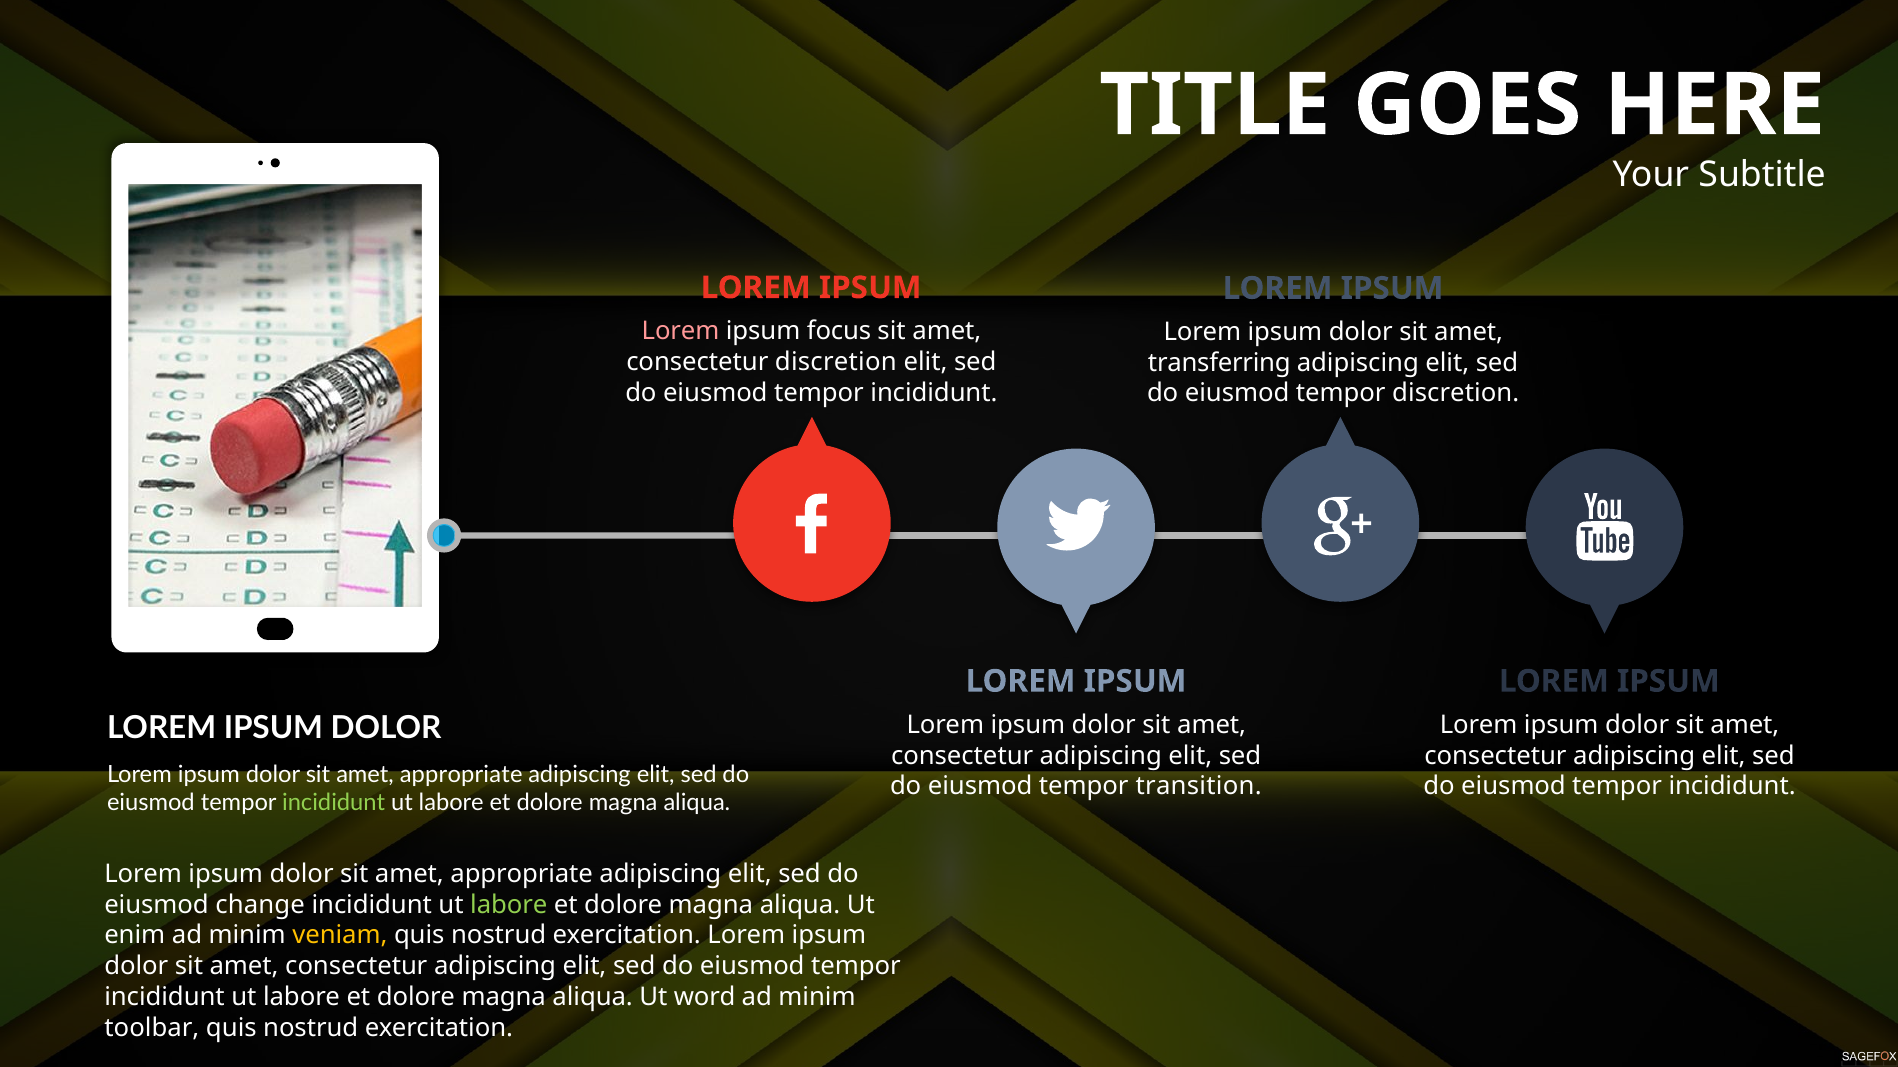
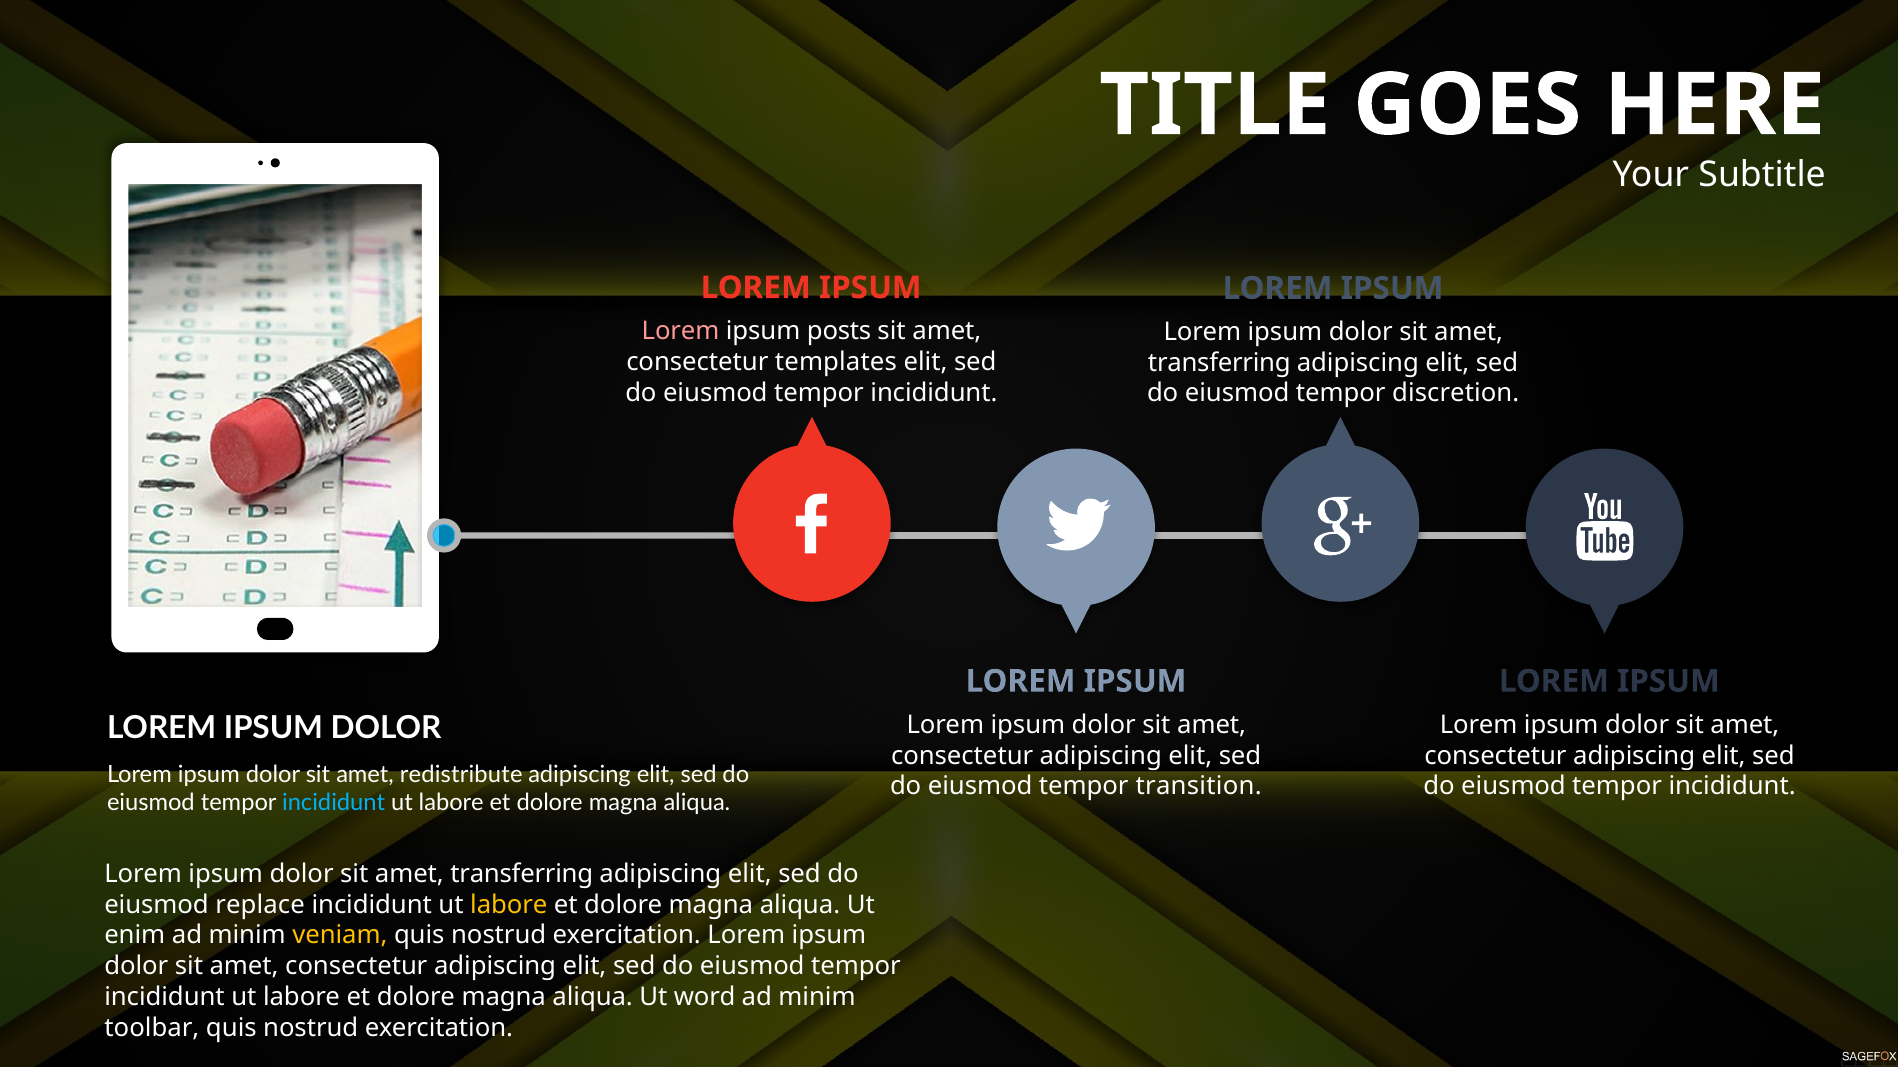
focus: focus -> posts (839, 331)
consectetur discretion: discretion -> templates (836, 362)
appropriate: appropriate -> redistribute (461, 775)
incididunt colour: light green -> light blue (334, 804)
appropriate: appropriate -> transferring (522, 874)
change: change -> replace (260, 905)
labore colour: light green -> yellow (509, 905)
